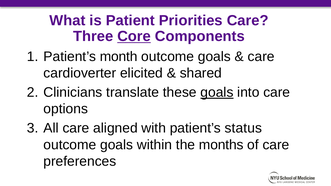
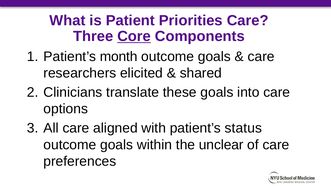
cardioverter: cardioverter -> researchers (80, 73)
goals underline: present -> none (217, 92)
months: months -> unclear (221, 145)
